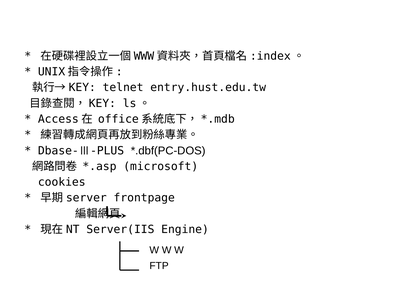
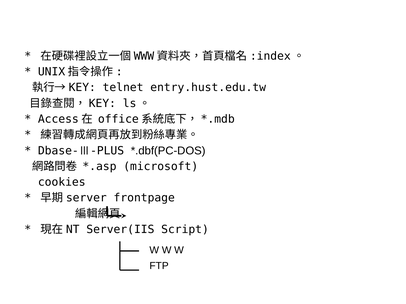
Engine: Engine -> Script (185, 230)
